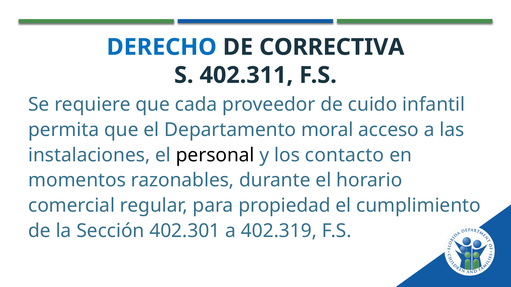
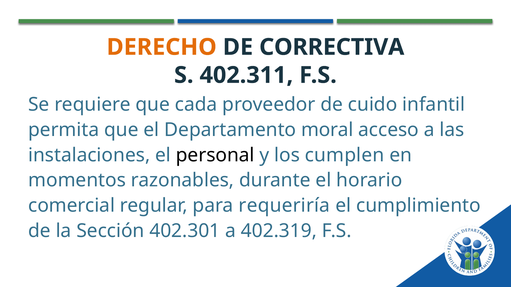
DERECHO colour: blue -> orange (162, 47)
contacto: contacto -> cumplen (345, 155)
propiedad: propiedad -> requeriría (284, 206)
